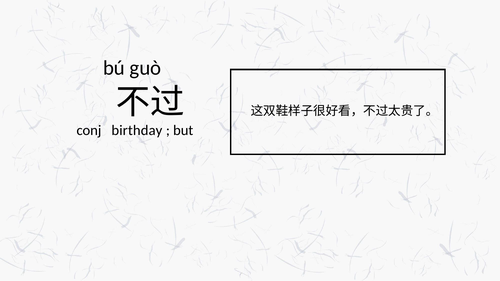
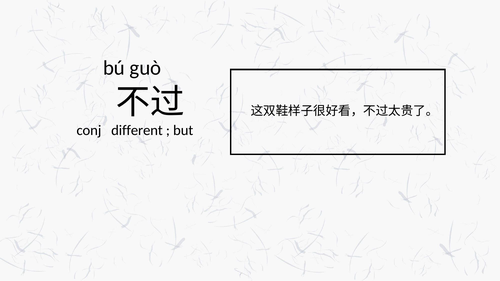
birthday: birthday -> different (137, 131)
